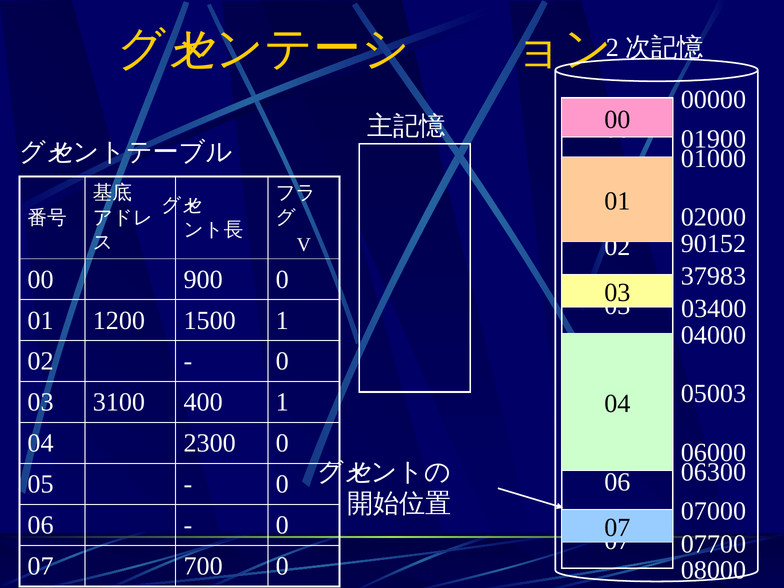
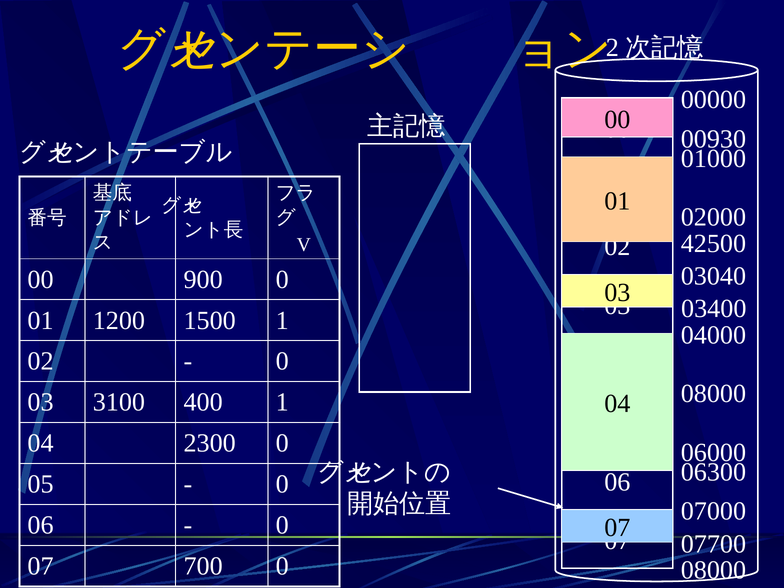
01900: 01900 -> 00930 (713, 139)
90152: 90152 -> 42500 (713, 243)
37983: 37983 -> 03040 (713, 276)
05003: 05003 -> 08000 (713, 394)
